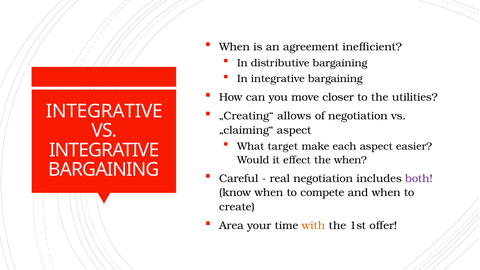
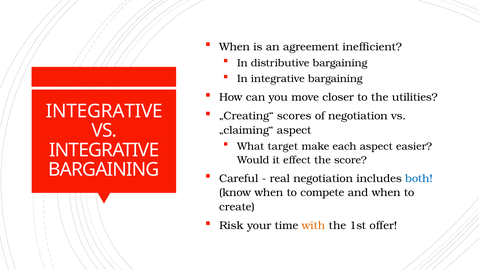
allows: allows -> scores (294, 116)
the when: when -> score (350, 160)
both colour: purple -> blue (419, 178)
Area: Area -> Risk (231, 226)
